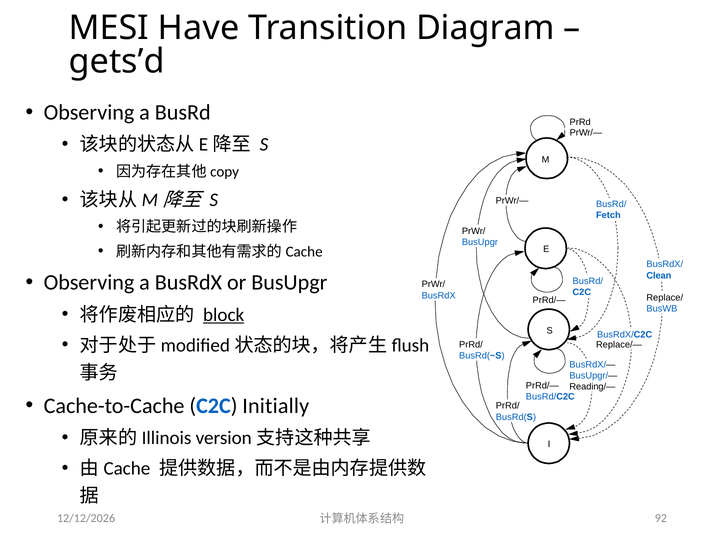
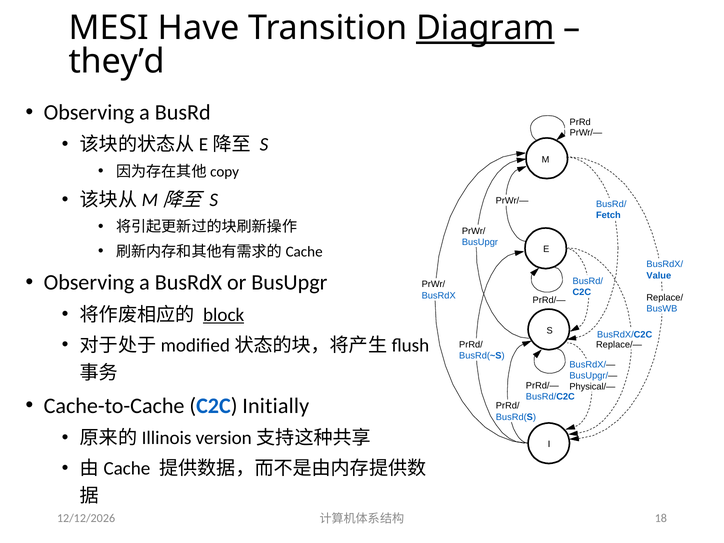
Diagram underline: none -> present (485, 28)
gets’d: gets’d -> they’d (117, 61)
Clean: Clean -> Value (659, 276)
Reading/—: Reading/— -> Physical/— (592, 387)
92: 92 -> 18 (661, 518)
